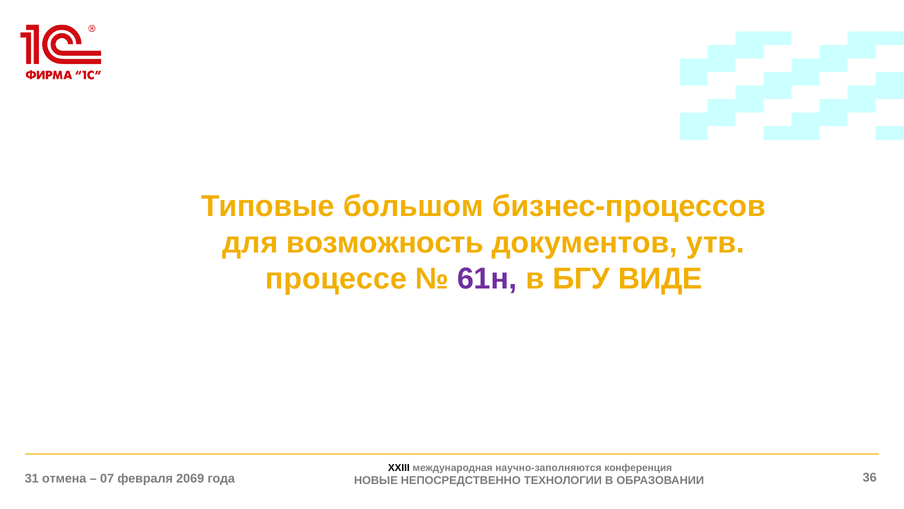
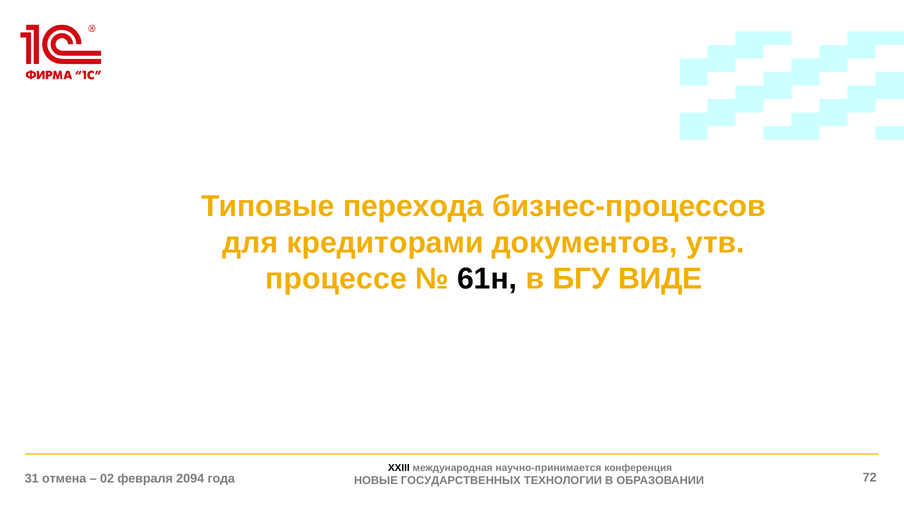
большом: большом -> перехода (413, 206)
возможность: возможность -> кредиторами (385, 243)
61н colour: purple -> black (487, 279)
научно-заполняются: научно-заполняются -> научно-принимается (548, 467)
07: 07 -> 02 (107, 478)
2069: 2069 -> 2094 (190, 478)
НЕПОСРЕДСТВЕННО: НЕПОСРЕДСТВЕННО -> ГОСУДАРСТВЕННЫХ (461, 480)
36: 36 -> 72 (870, 477)
